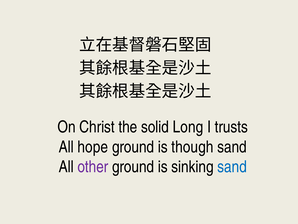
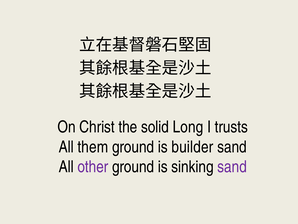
hope: hope -> them (93, 147)
though: though -> builder (192, 147)
sand colour: blue -> purple (232, 167)
